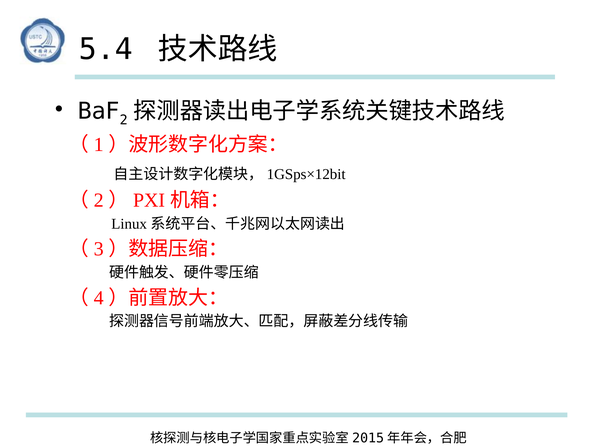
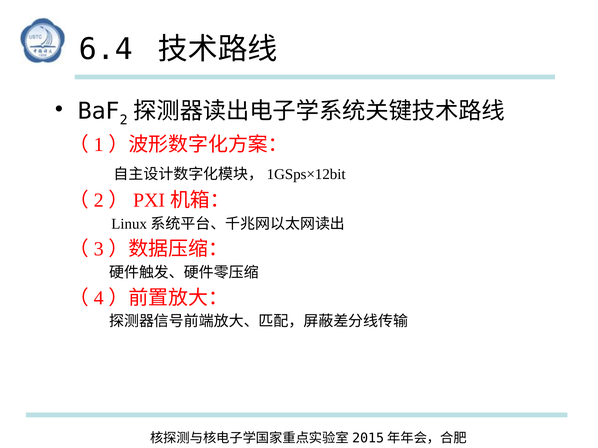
5.4: 5.4 -> 6.4 (106, 49)
